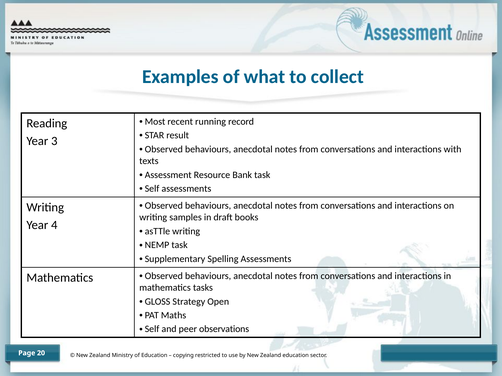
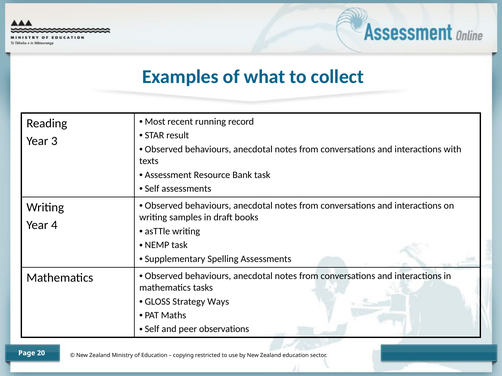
Open: Open -> Ways (218, 302)
